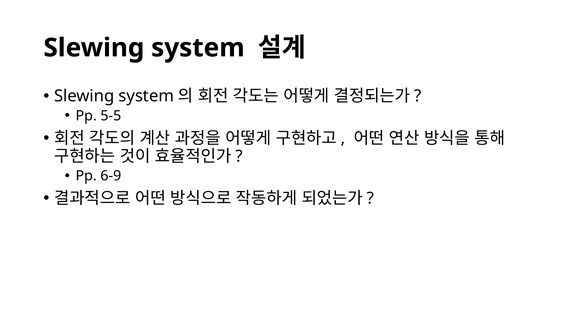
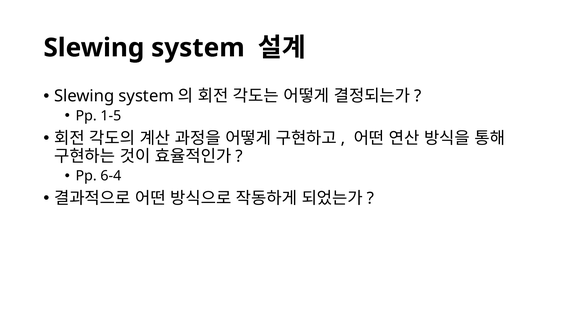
5-5: 5-5 -> 1-5 (111, 116)
6-9: 6-9 -> 6-4 (111, 176)
